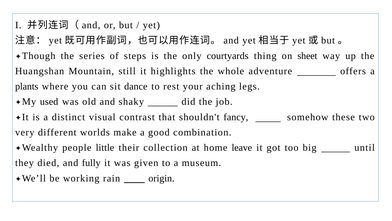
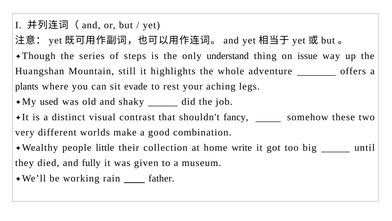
courtyards: courtyards -> understand (228, 56)
sheet: sheet -> issue (307, 56)
dance: dance -> evade (136, 86)
leave: leave -> write (242, 147)
origin: origin -> father (161, 178)
